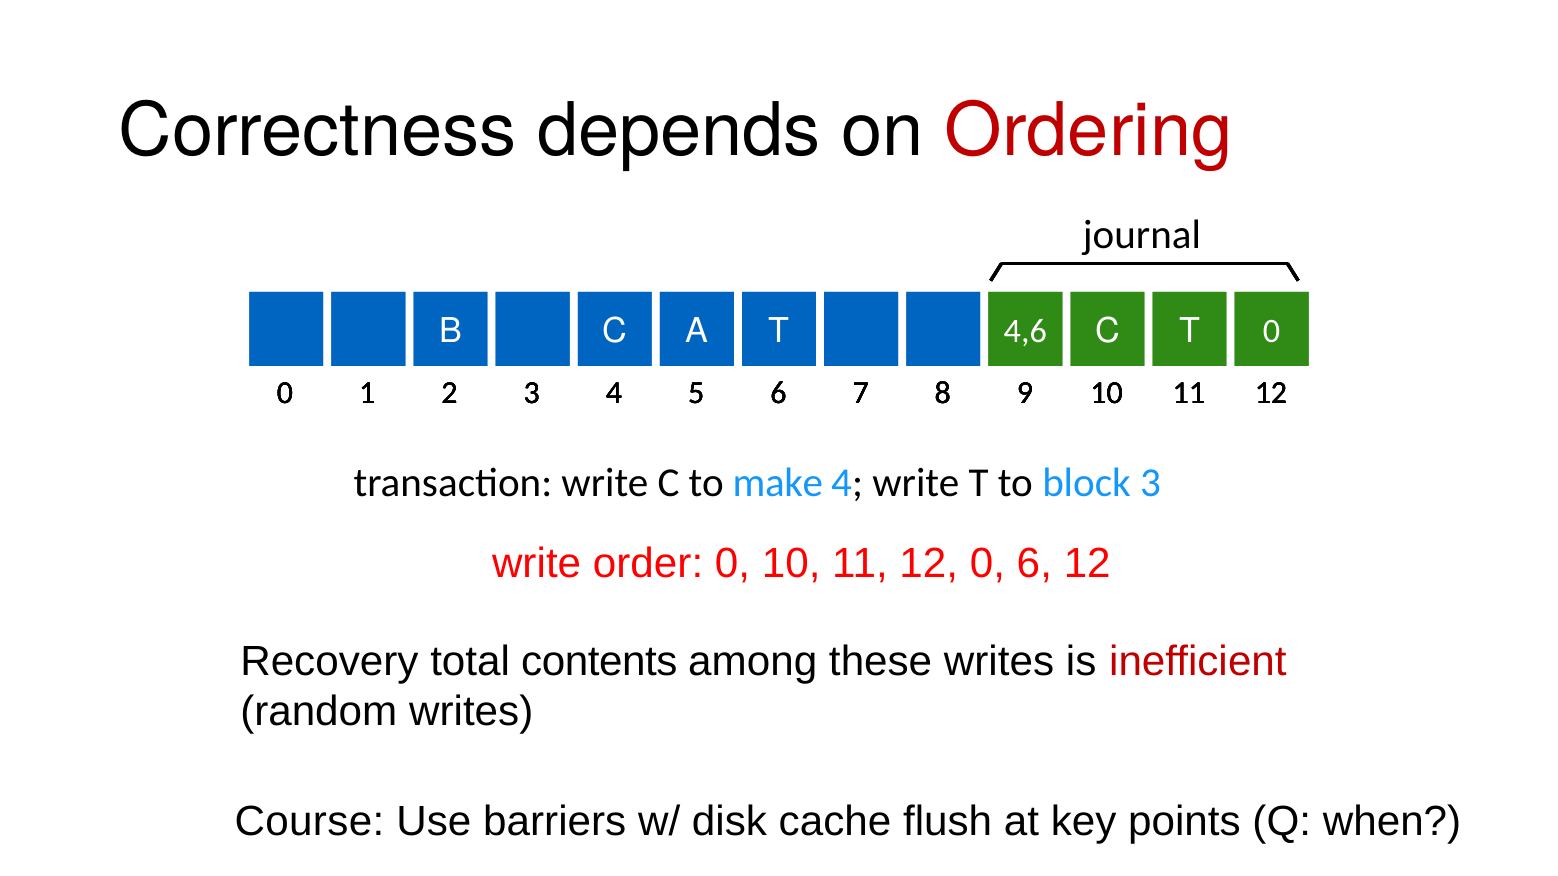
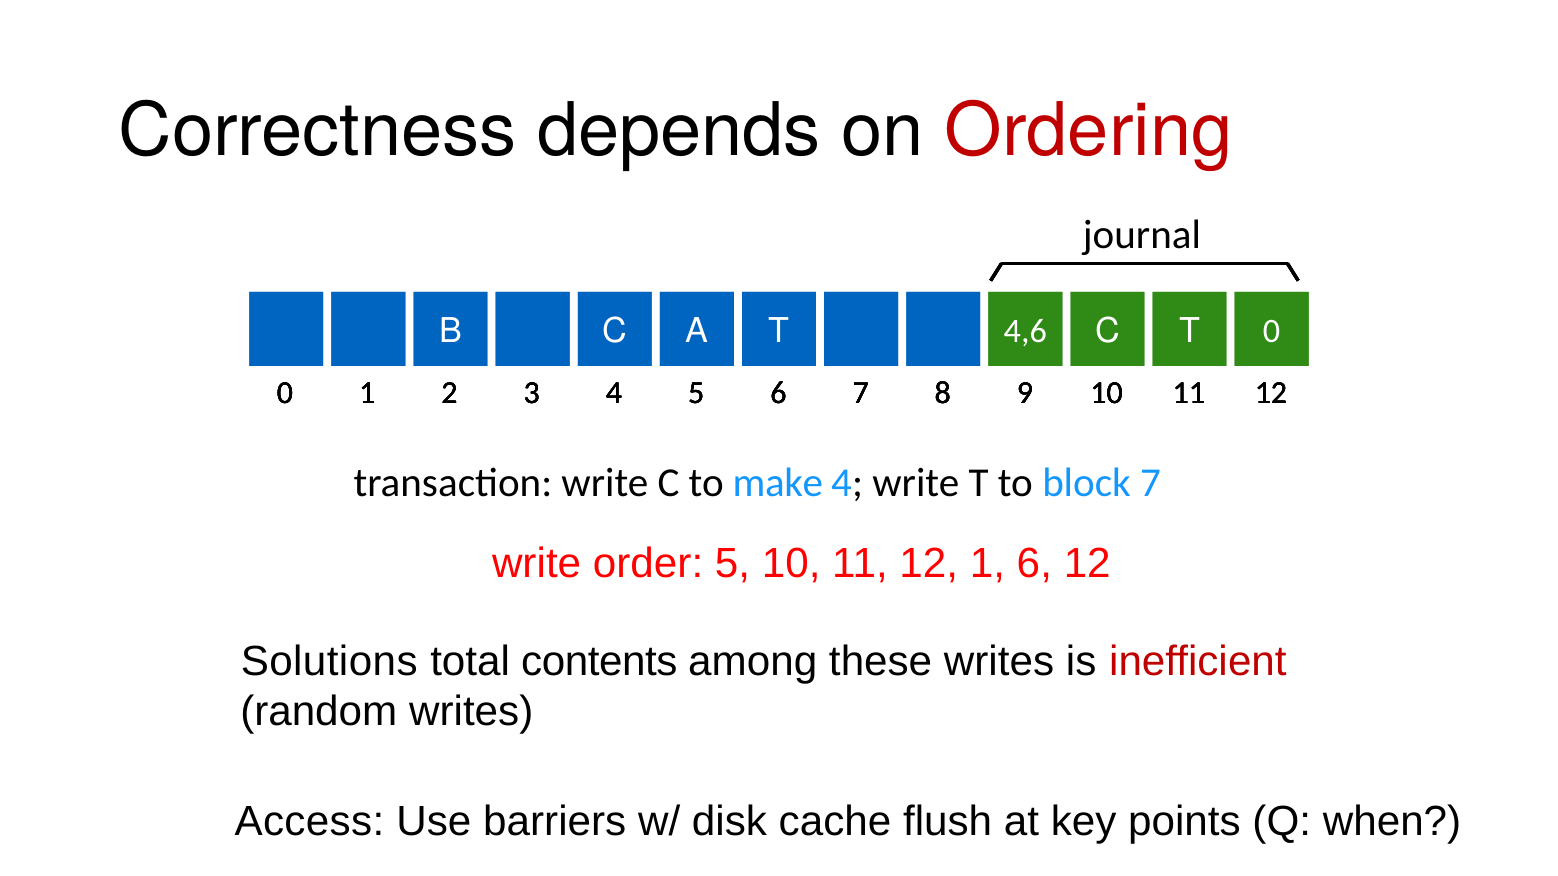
block 3: 3 -> 7 (1151, 484)
order 0: 0 -> 5 (732, 563)
12 0: 0 -> 1 (987, 563)
Recovery: Recovery -> Solutions (329, 662)
Course: Course -> Access (309, 822)
